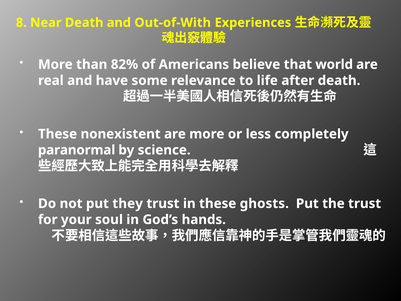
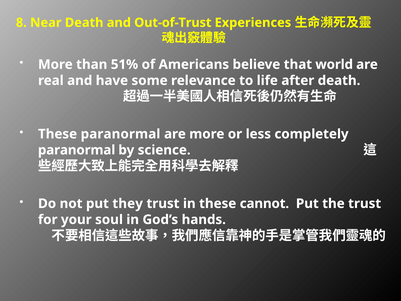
Out-of-With: Out-of-With -> Out-of-Trust (173, 23)
82%: 82% -> 51% (124, 64)
These nonexistent: nonexistent -> paranormal (121, 134)
ghosts: ghosts -> cannot (264, 203)
